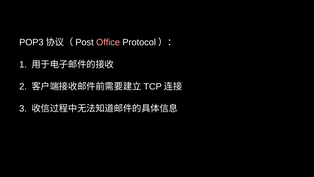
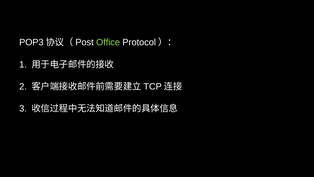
Office colour: pink -> light green (108, 42)
